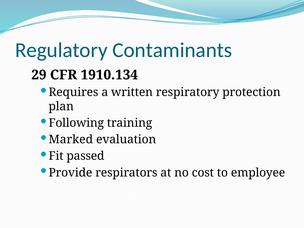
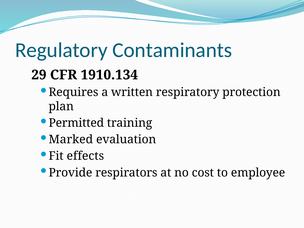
Following: Following -> Permitted (76, 123)
passed: passed -> effects (85, 156)
